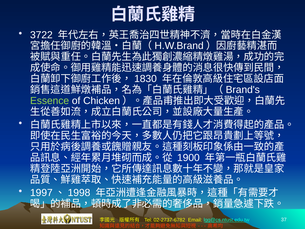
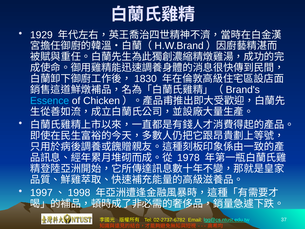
3722: 3722 -> 1929 (41, 35)
Essence colour: light green -> light blue (50, 101)
1900: 1900 -> 1978 (188, 158)
